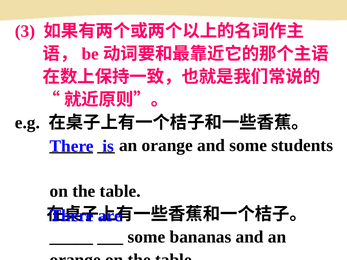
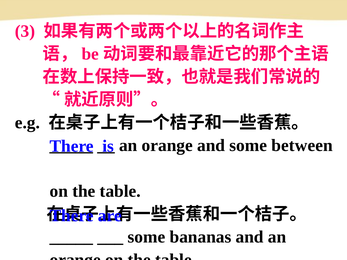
students: students -> between (302, 146)
